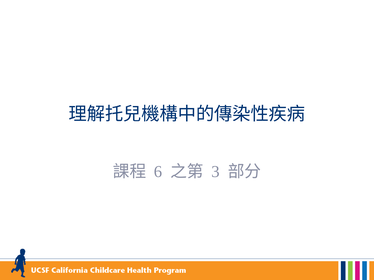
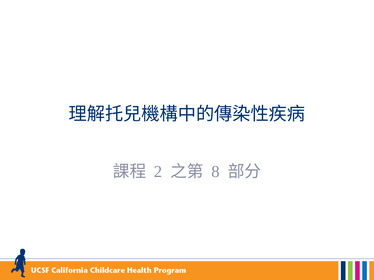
6: 6 -> 2 (158, 172)
3: 3 -> 8 (215, 172)
